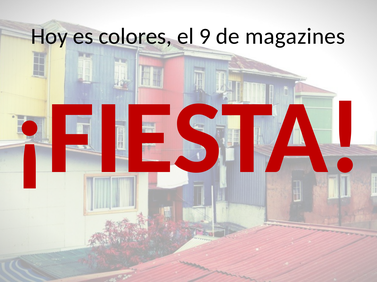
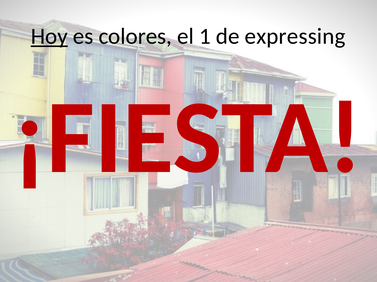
Hoy underline: none -> present (49, 36)
9: 9 -> 1 (205, 36)
magazines: magazines -> expressing (295, 36)
